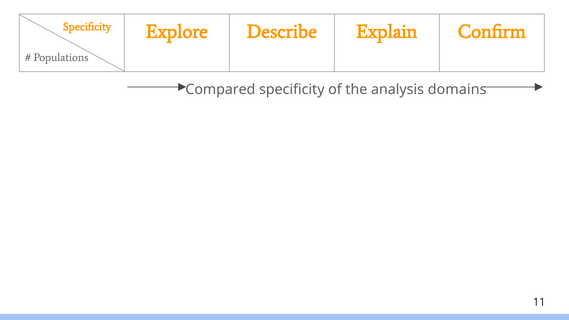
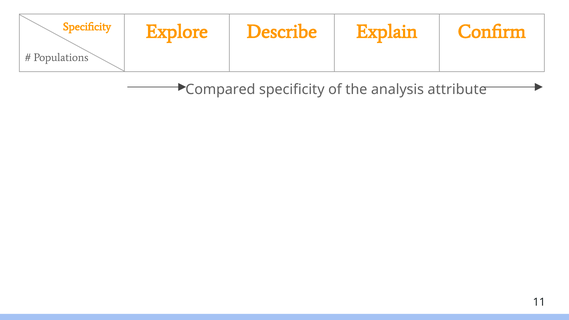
domains: domains -> attribute (457, 89)
